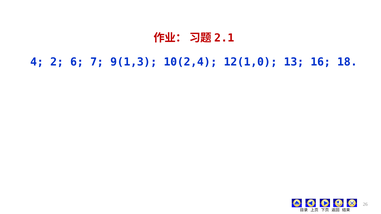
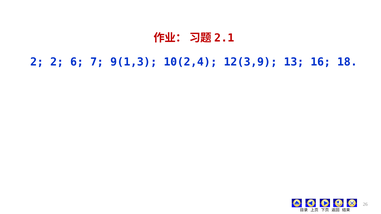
4: 4 -> 2 (37, 62)
12(1,0: 12(1,0 -> 12(3,9 (250, 62)
